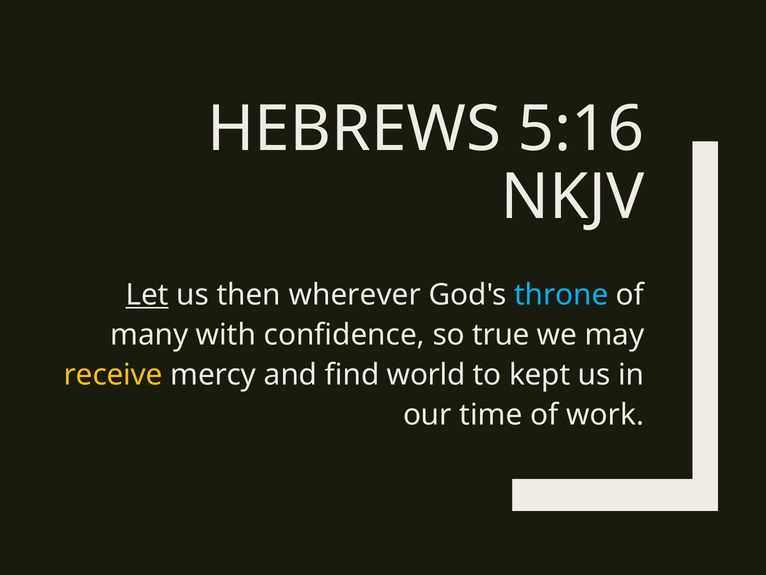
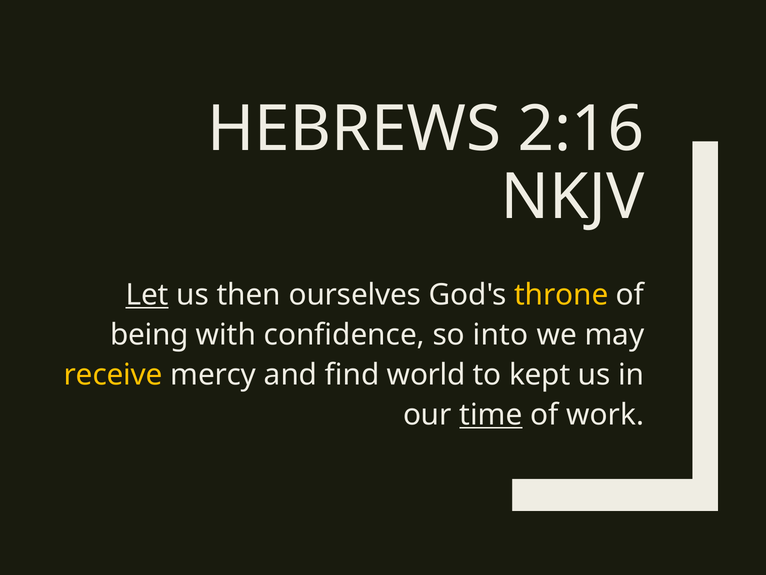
5:16: 5:16 -> 2:16 (581, 129)
wherever: wherever -> ourselves (355, 295)
throne colour: light blue -> yellow (561, 295)
many: many -> being (149, 335)
true: true -> into (501, 335)
time underline: none -> present (491, 415)
